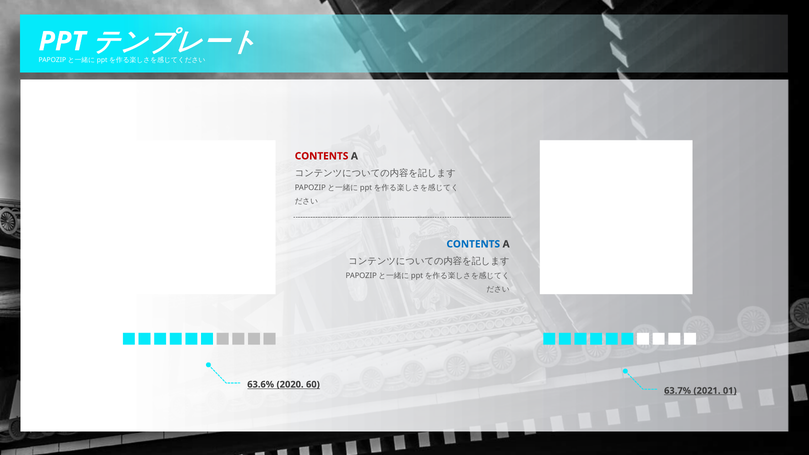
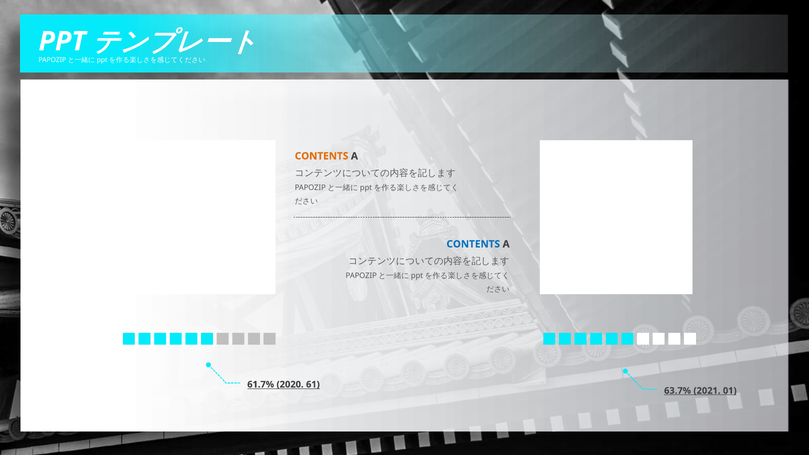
CONTENTS colour: red -> orange (322, 156)
63.6%: 63.6% -> 61.7% (261, 384)
60: 60 -> 61 (313, 384)
